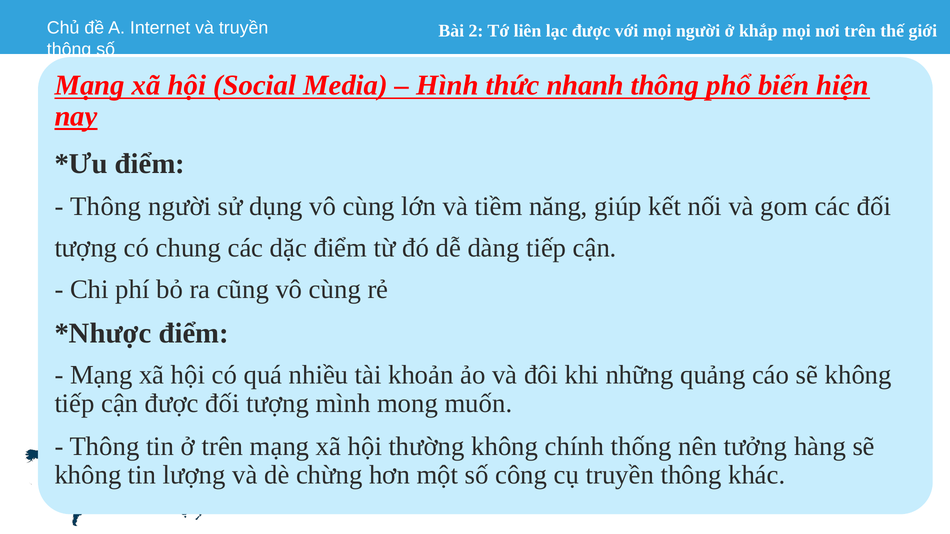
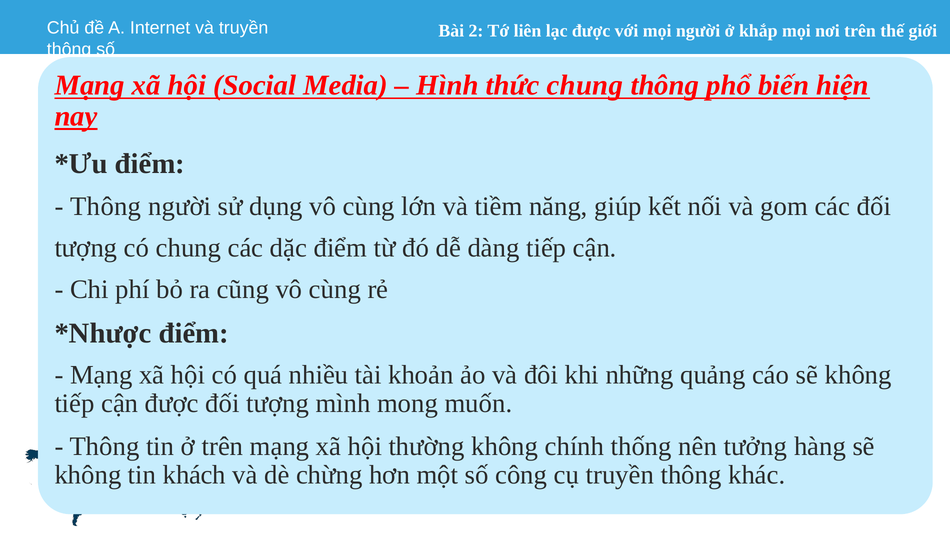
thức nhanh: nhanh -> chung (585, 85)
lượng: lượng -> khách (194, 476)
